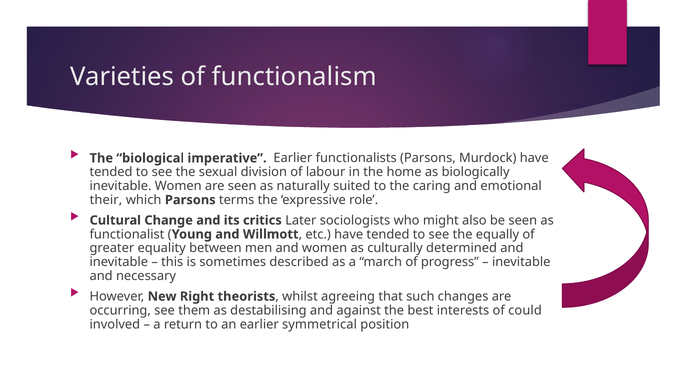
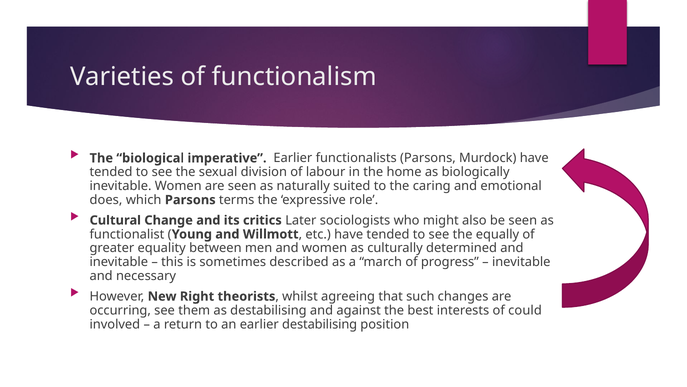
their: their -> does (106, 200)
earlier symmetrical: symmetrical -> destabilising (320, 324)
